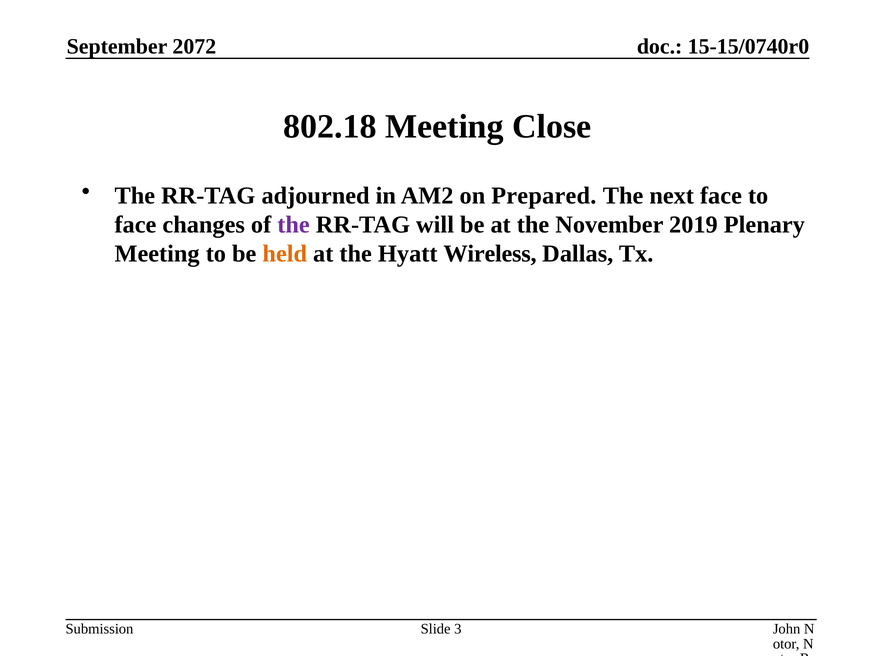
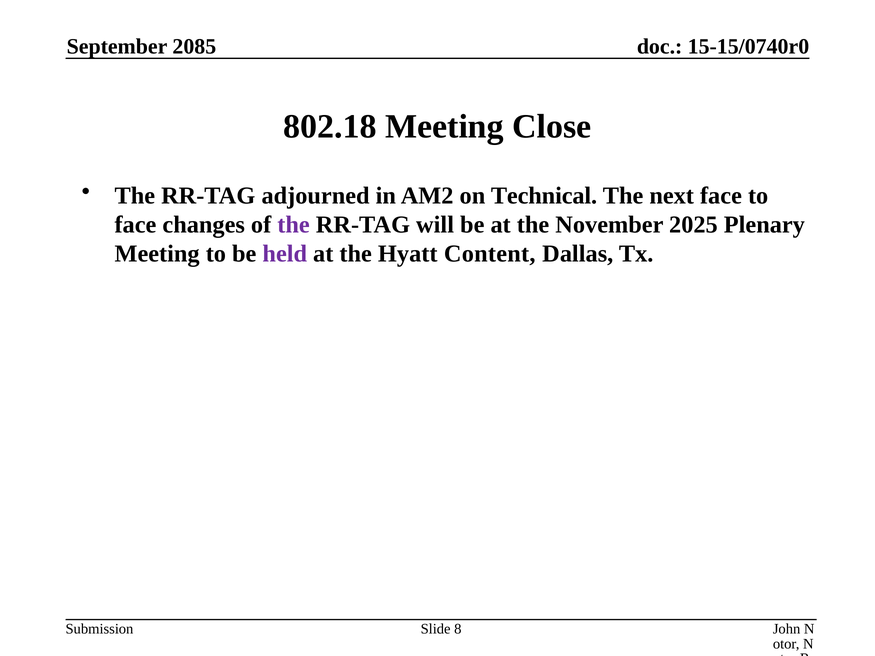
2072: 2072 -> 2085 (194, 47)
Prepared: Prepared -> Technical (544, 196)
2019: 2019 -> 2025 (693, 225)
held colour: orange -> purple (285, 254)
Wireless: Wireless -> Content (490, 254)
3: 3 -> 8 (458, 629)
